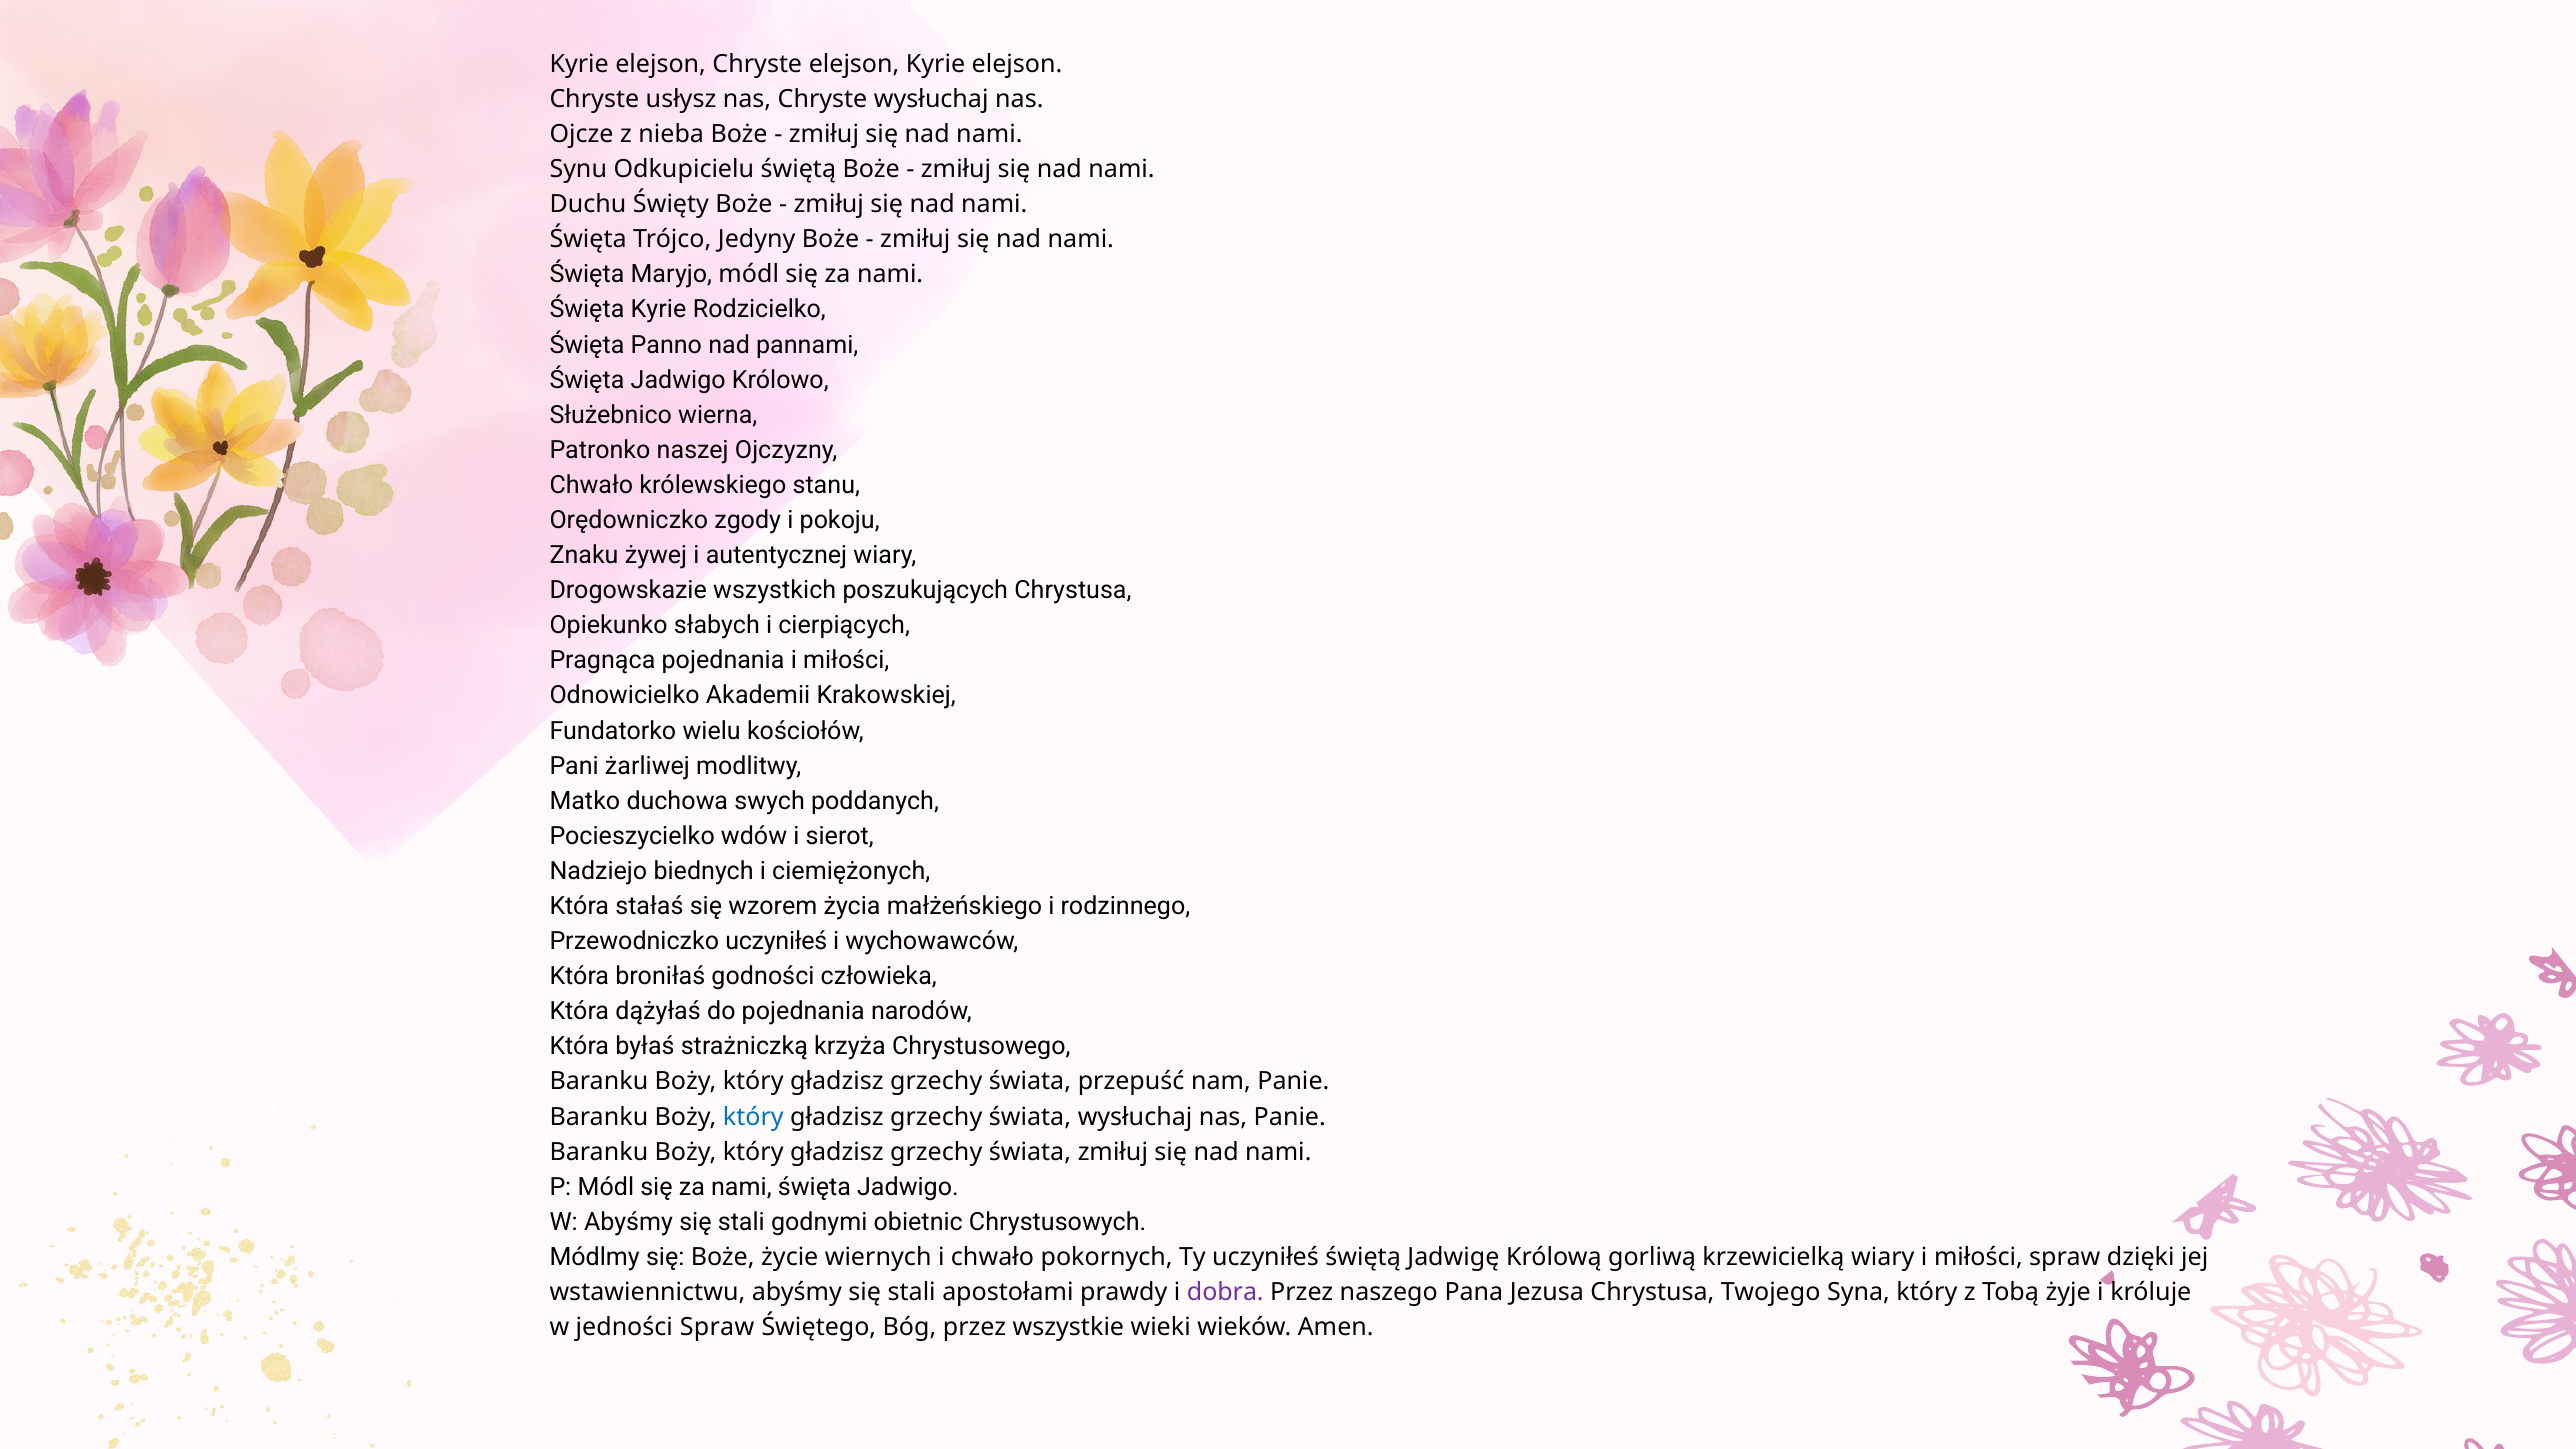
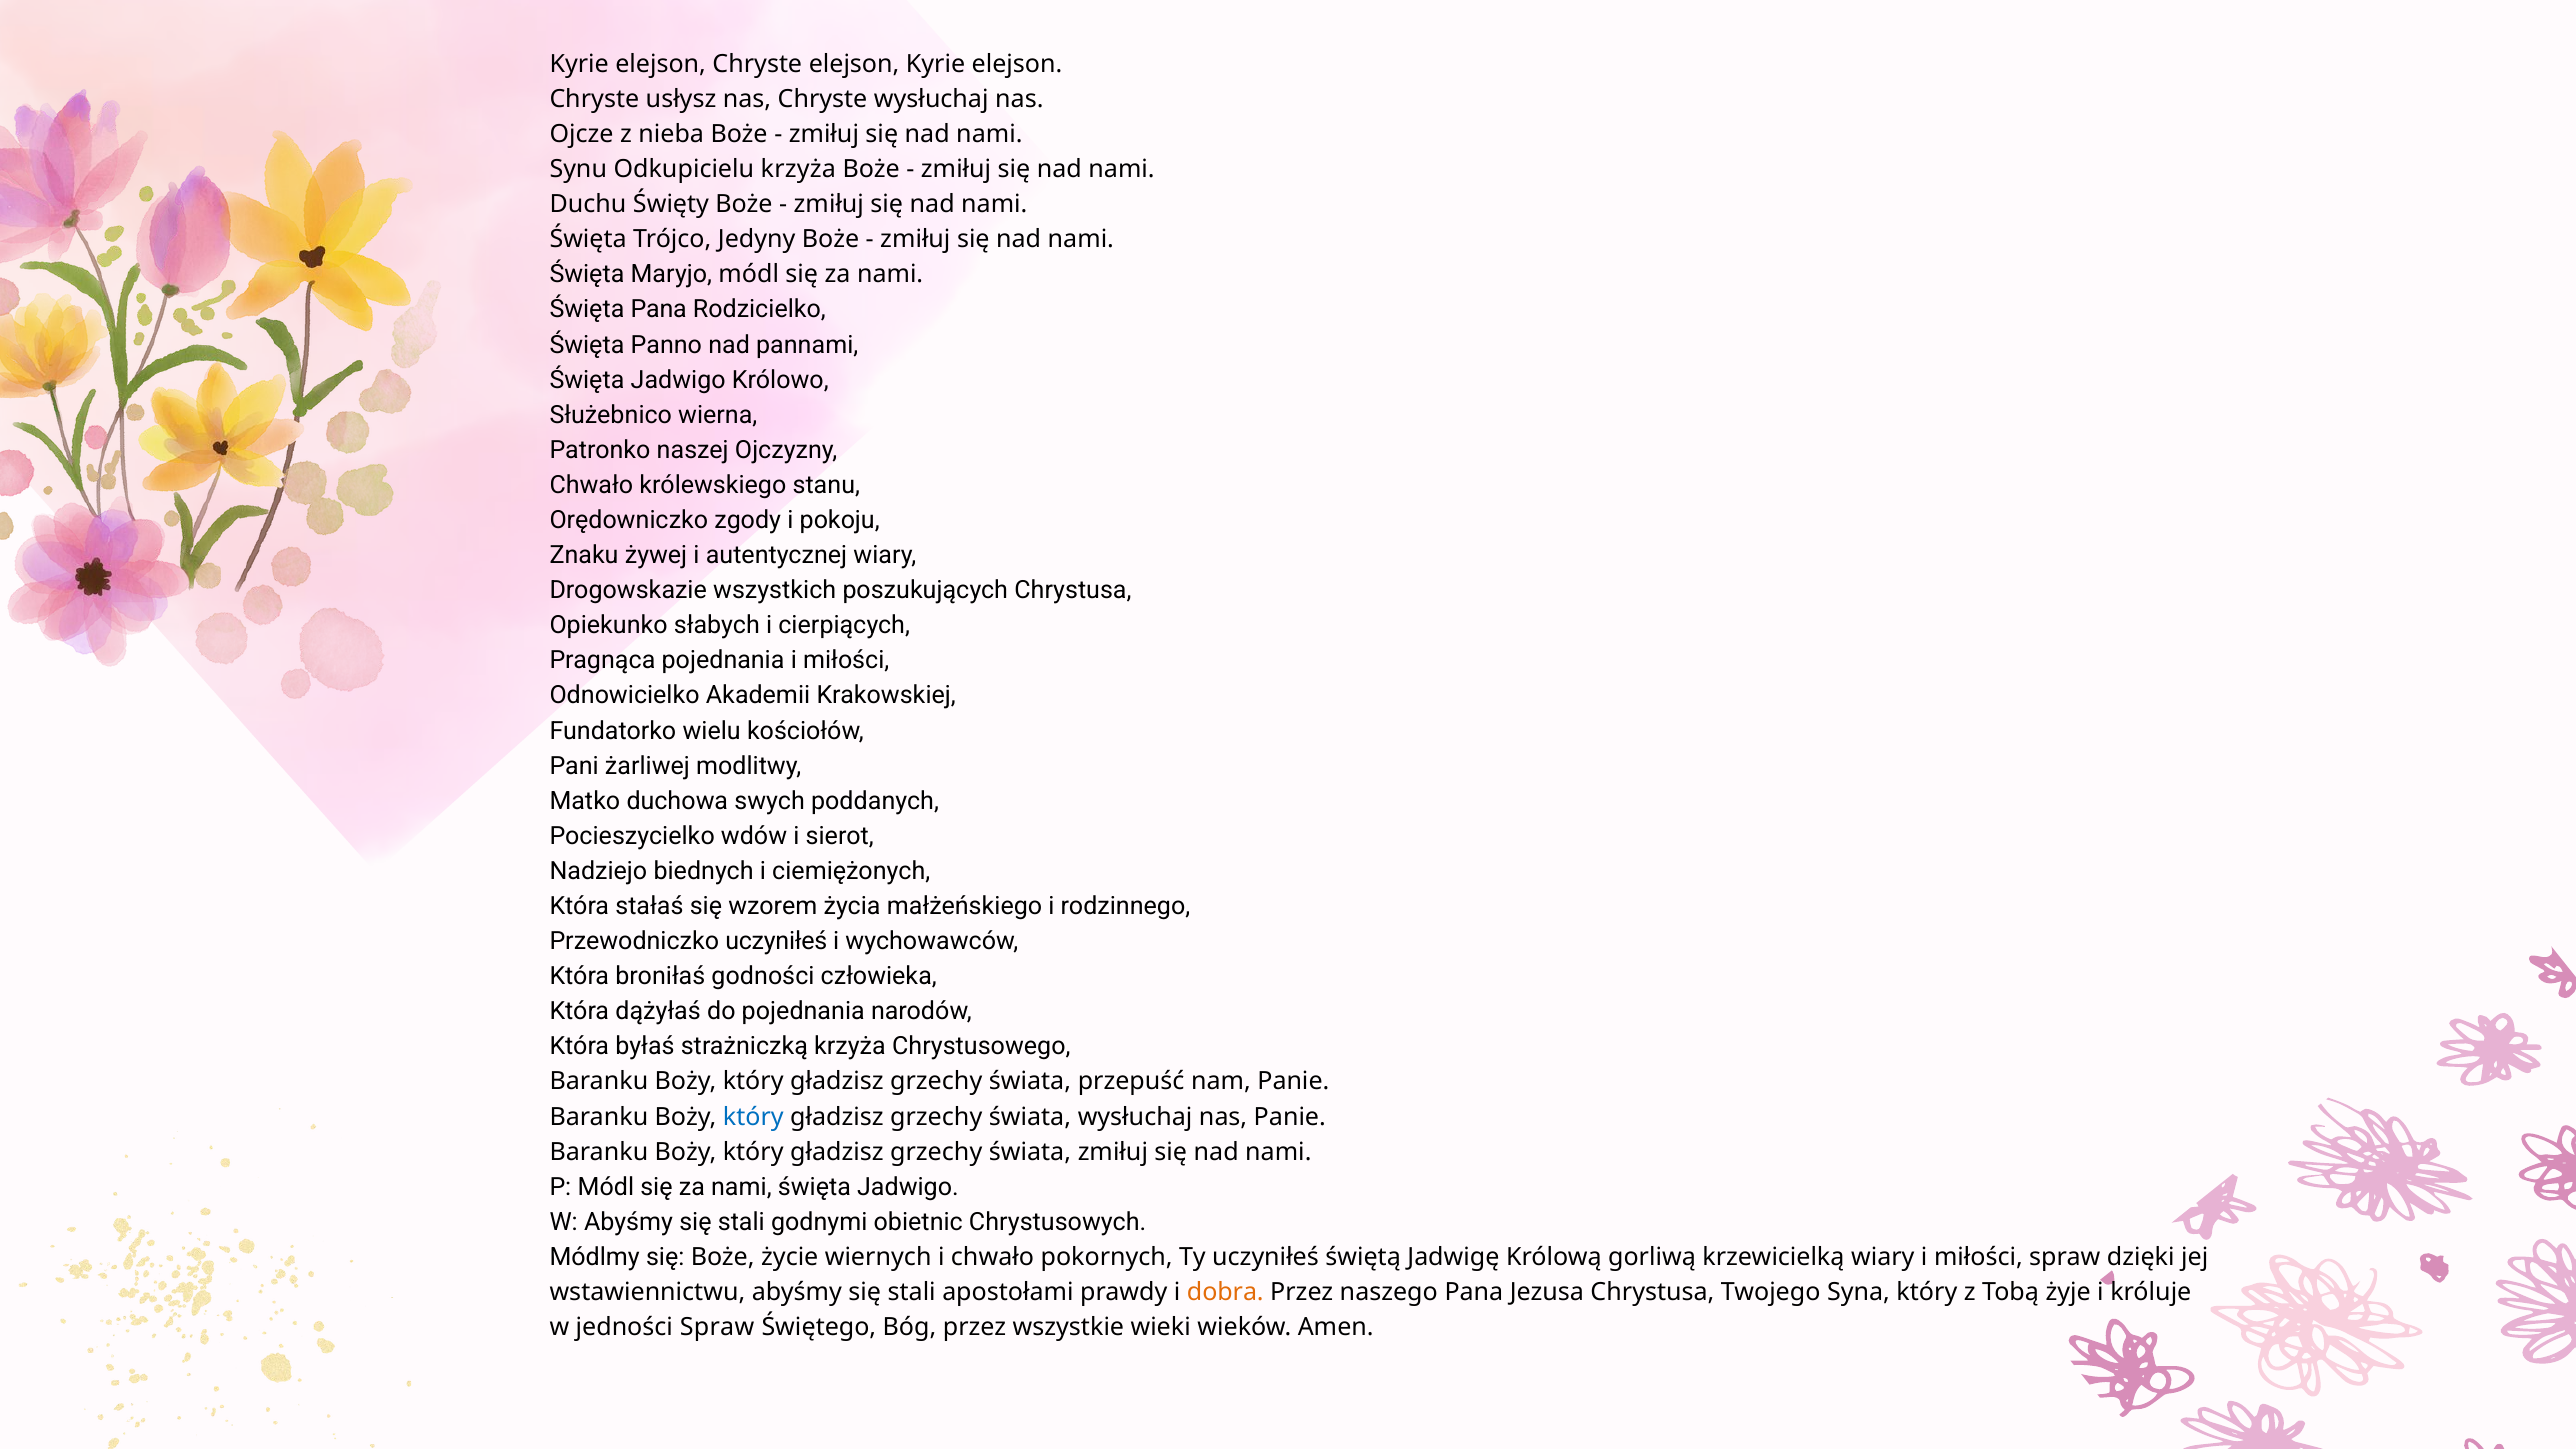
Odkupicielu świętą: świętą -> krzyża (798, 169)
Święta Kyrie: Kyrie -> Pana (659, 310)
dobra colour: purple -> orange (1225, 1292)
